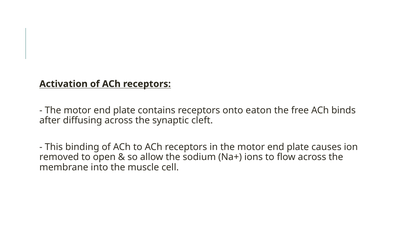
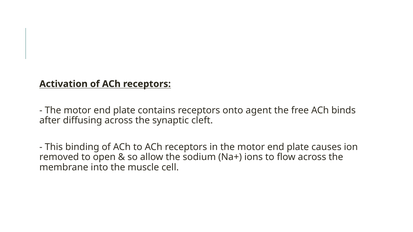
eaton: eaton -> agent (259, 110)
